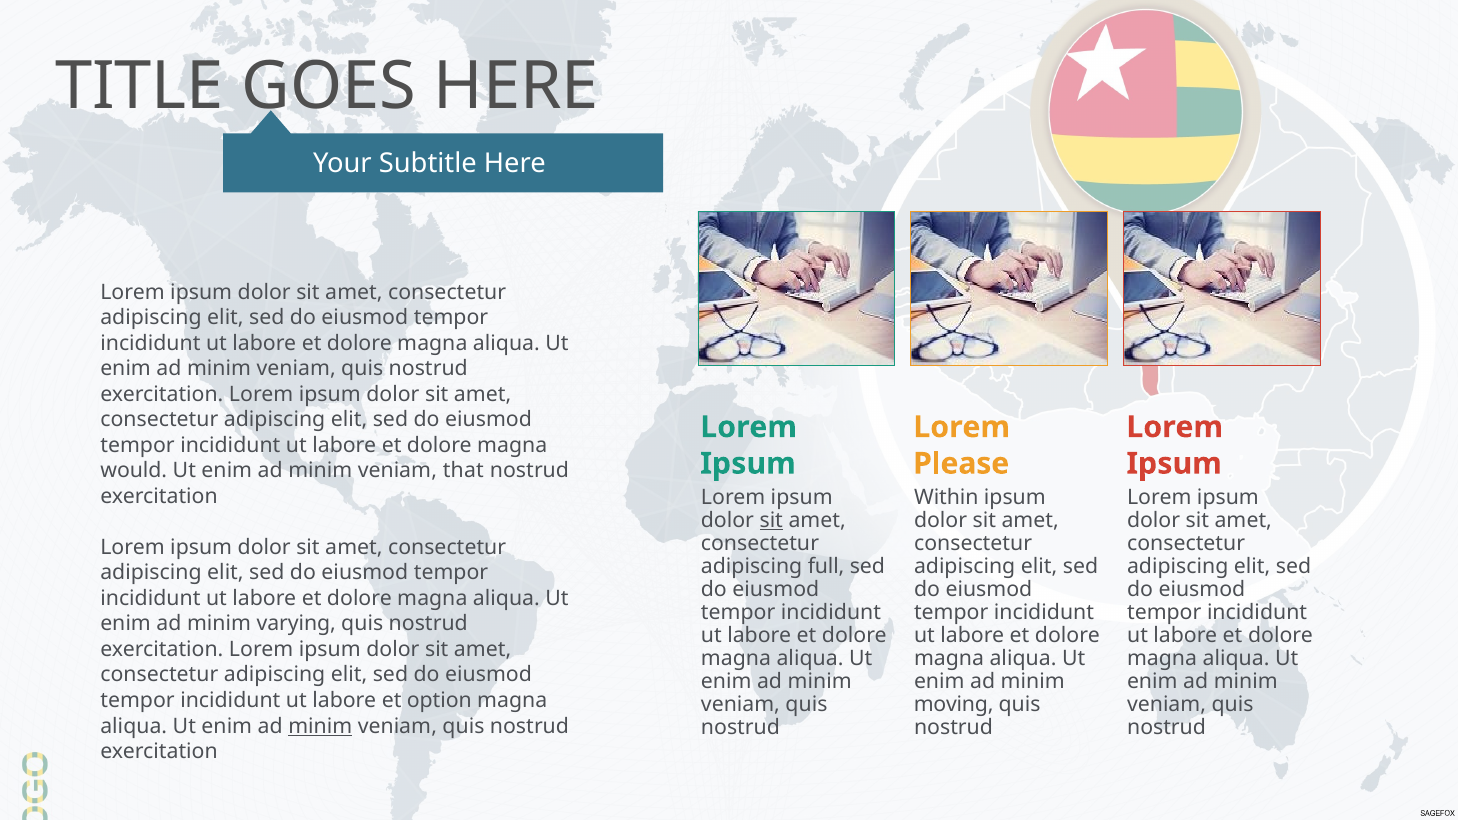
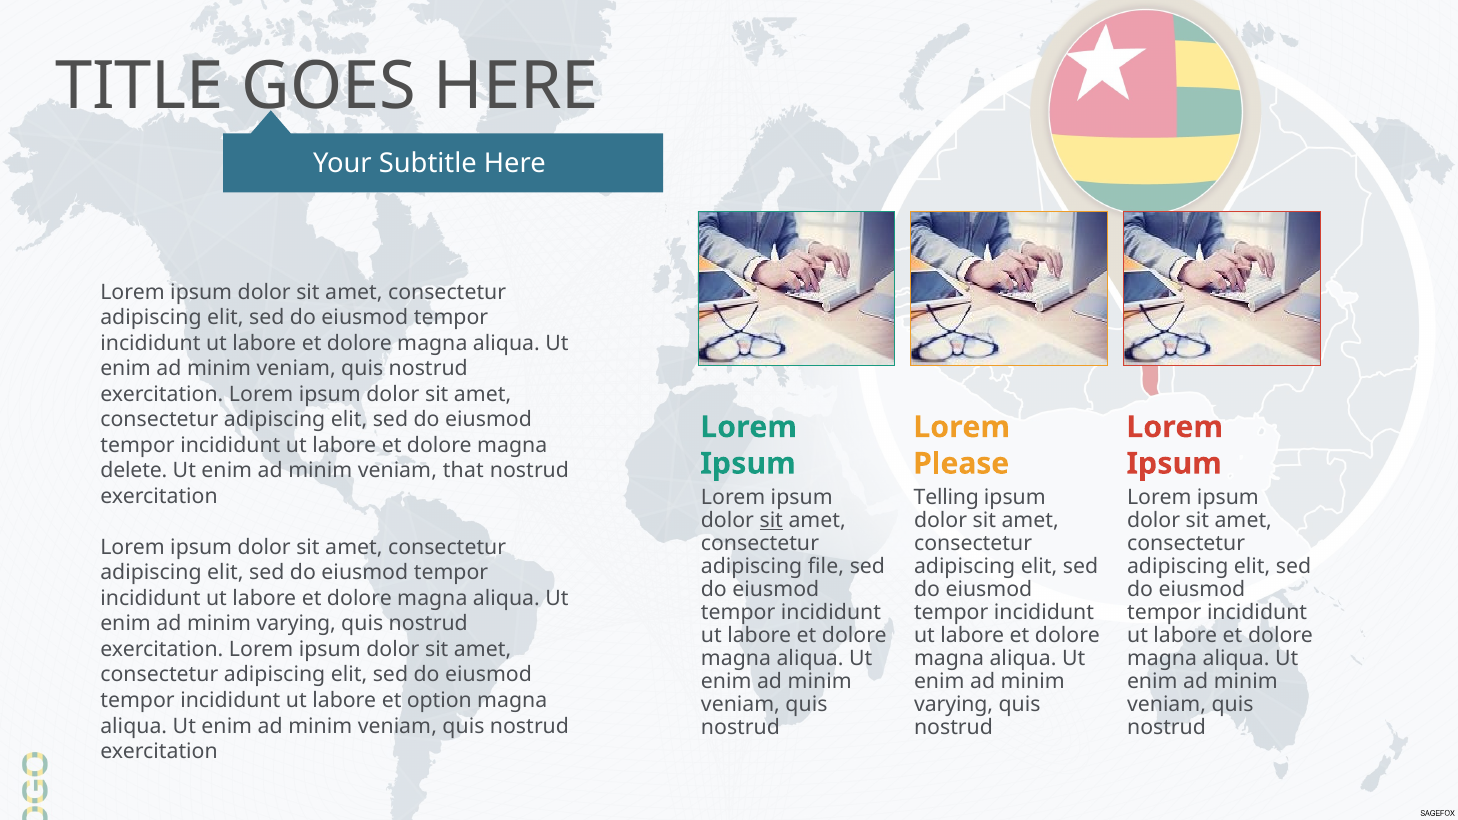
would: would -> delete (134, 471)
Within: Within -> Telling (946, 497)
full: full -> file (826, 566)
moving: moving -> varying (954, 704)
minim underline: present -> none (320, 726)
